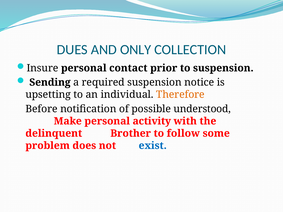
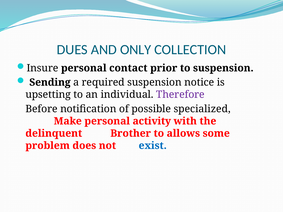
Therefore colour: orange -> purple (180, 95)
understood: understood -> specialized (202, 109)
follow: follow -> allows (183, 133)
